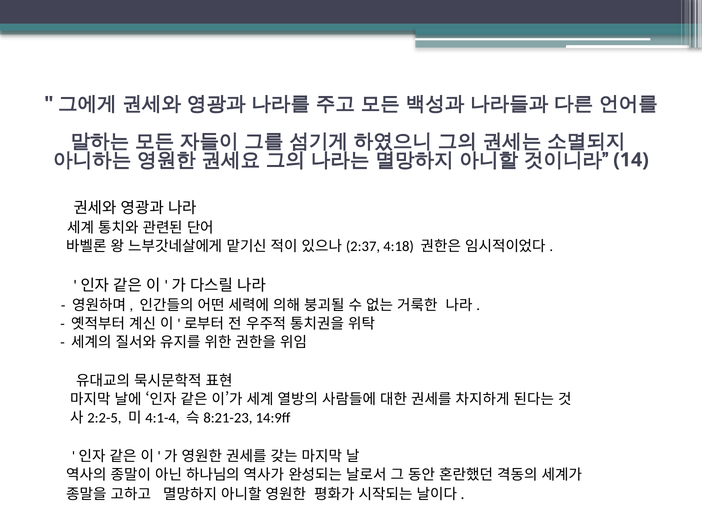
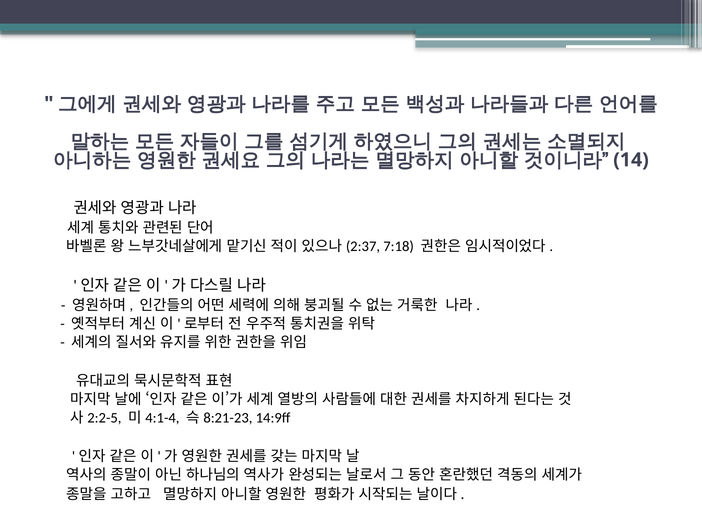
4:18: 4:18 -> 7:18 (399, 246)
